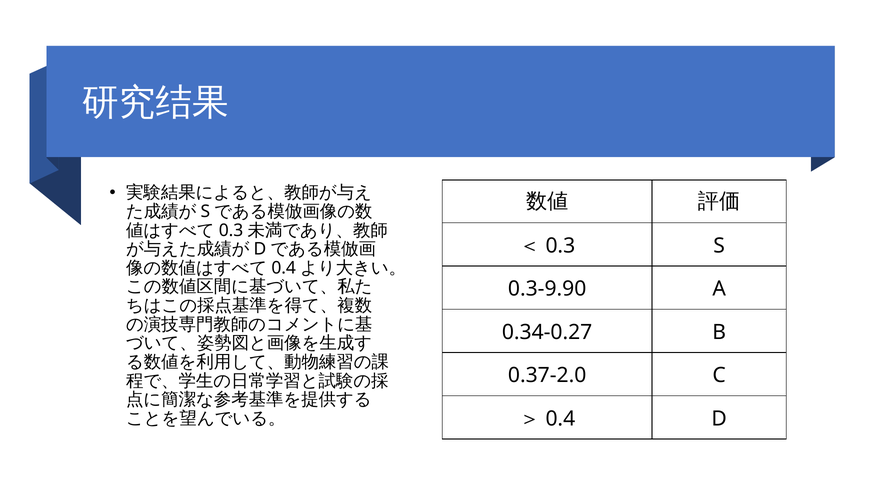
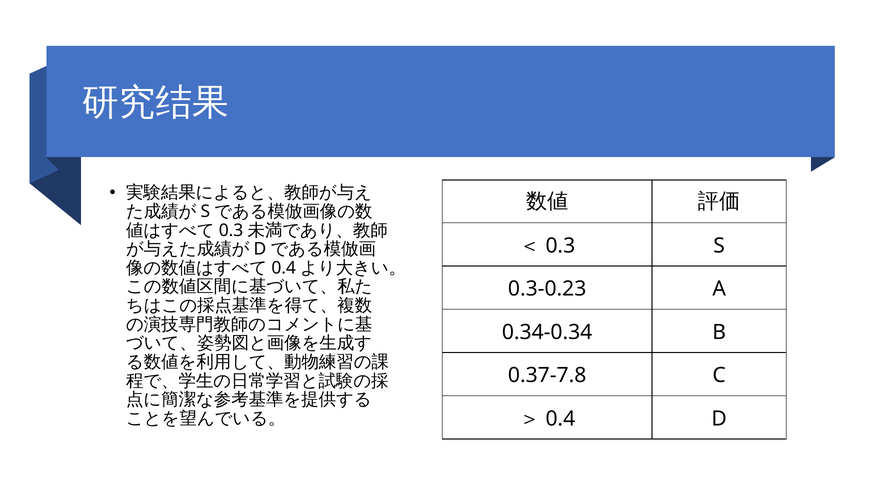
0.3-9.90: 0.3-9.90 -> 0.3-0.23 (547, 289)
0.34-0.27: 0.34-0.27 -> 0.34-0.34 (547, 333)
0.37-2.0: 0.37-2.0 -> 0.37-7.8 (547, 376)
